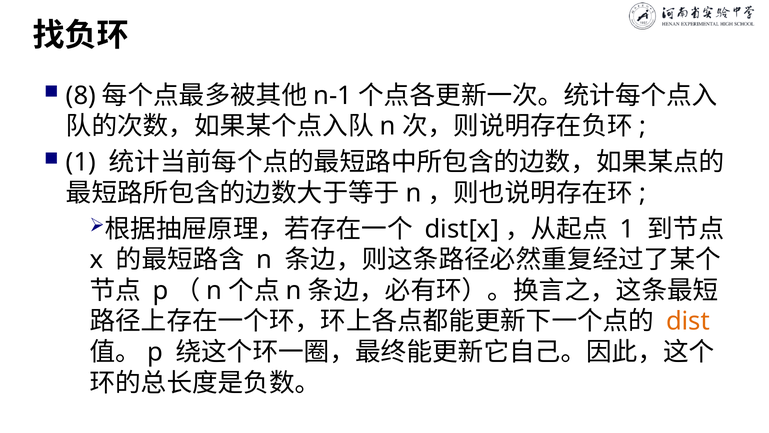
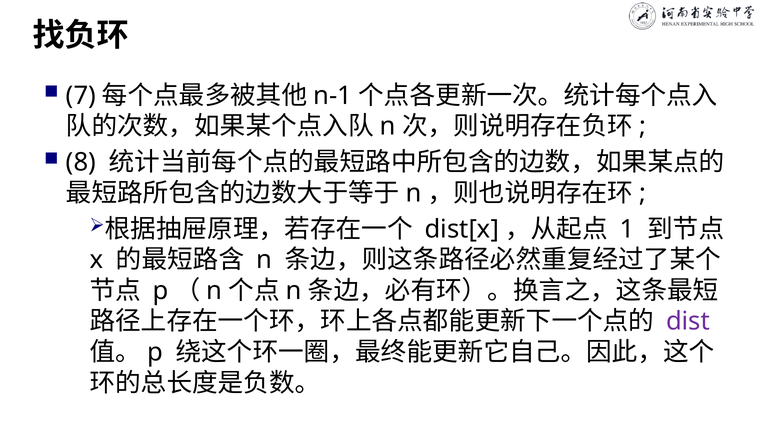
8: 8 -> 7 (81, 96)
1: 1 -> 8 (81, 162)
dist colour: orange -> purple (688, 321)
